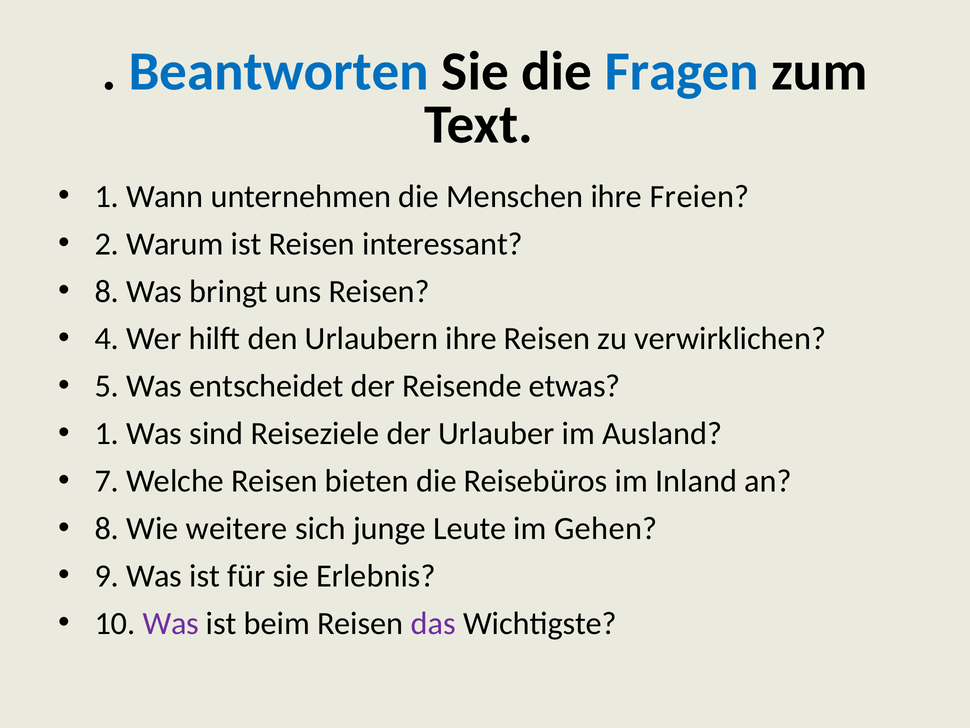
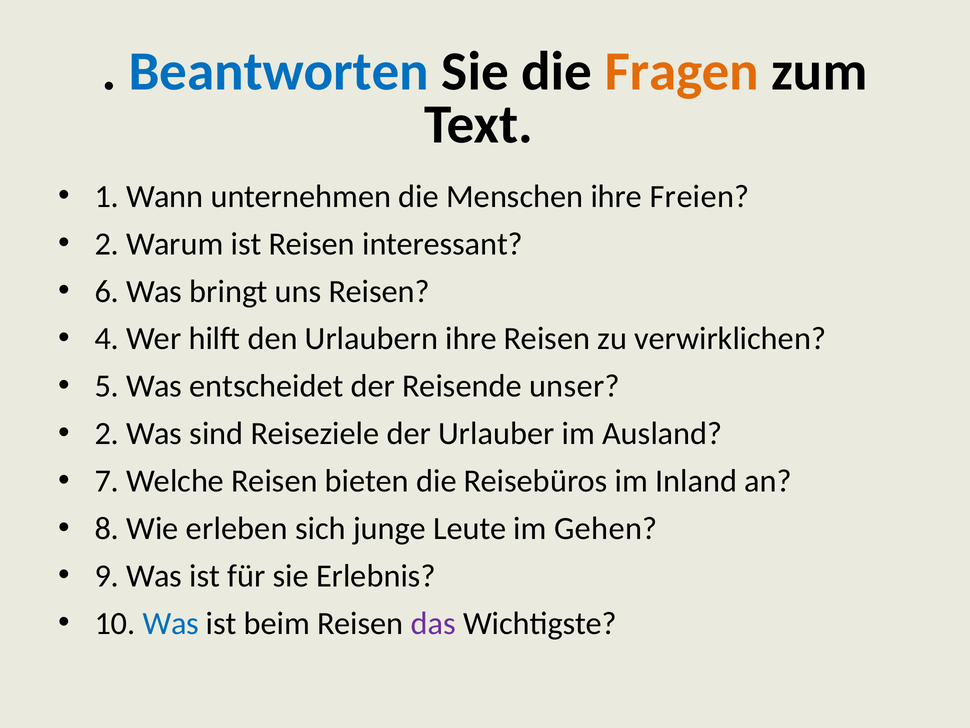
Fragen colour: blue -> orange (682, 72)
8: 8 -> 6 (107, 291)
etwas: etwas -> unser (574, 386)
1: 1 -> 2 (107, 433)
weitere: weitere -> erleben (237, 528)
Was colour: purple -> blue (171, 623)
